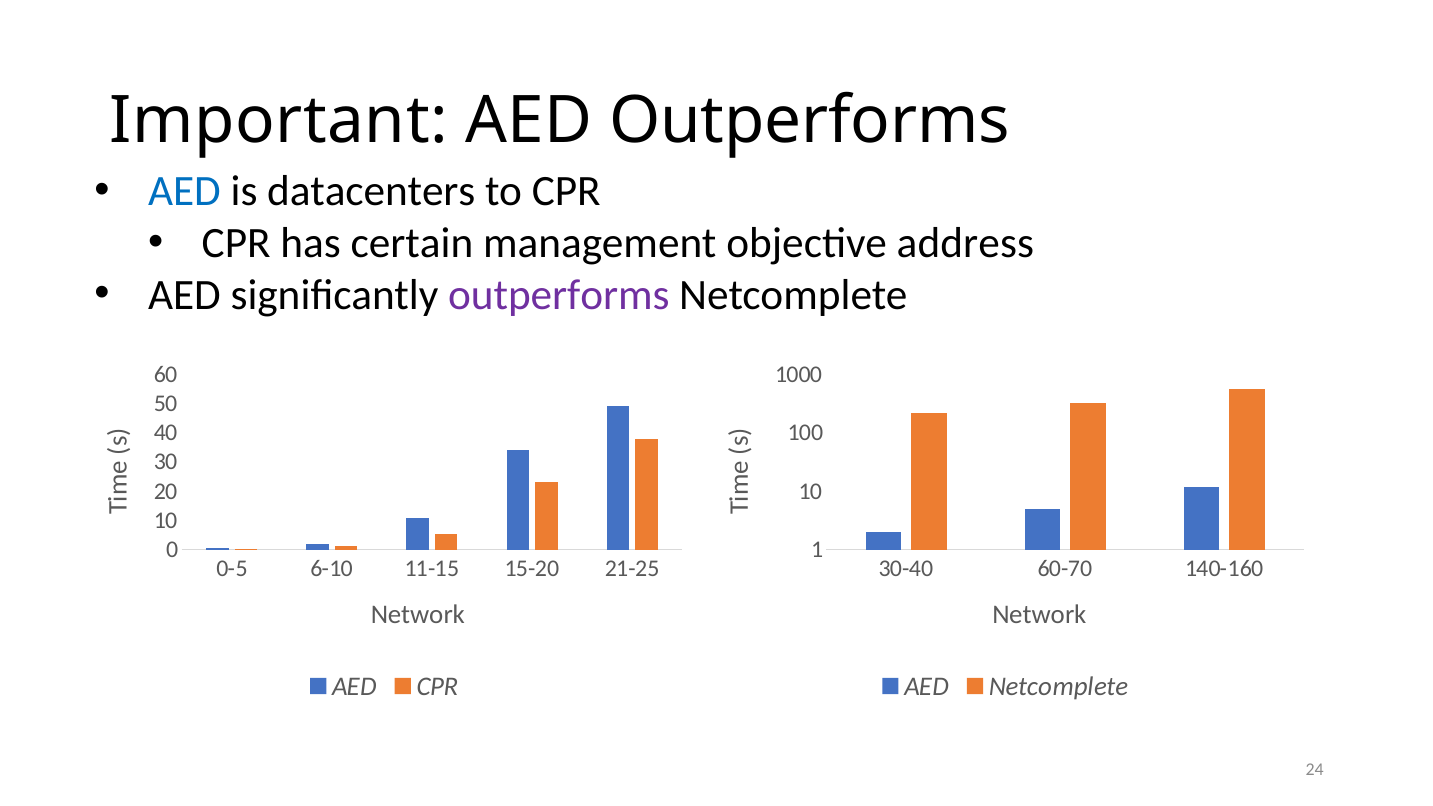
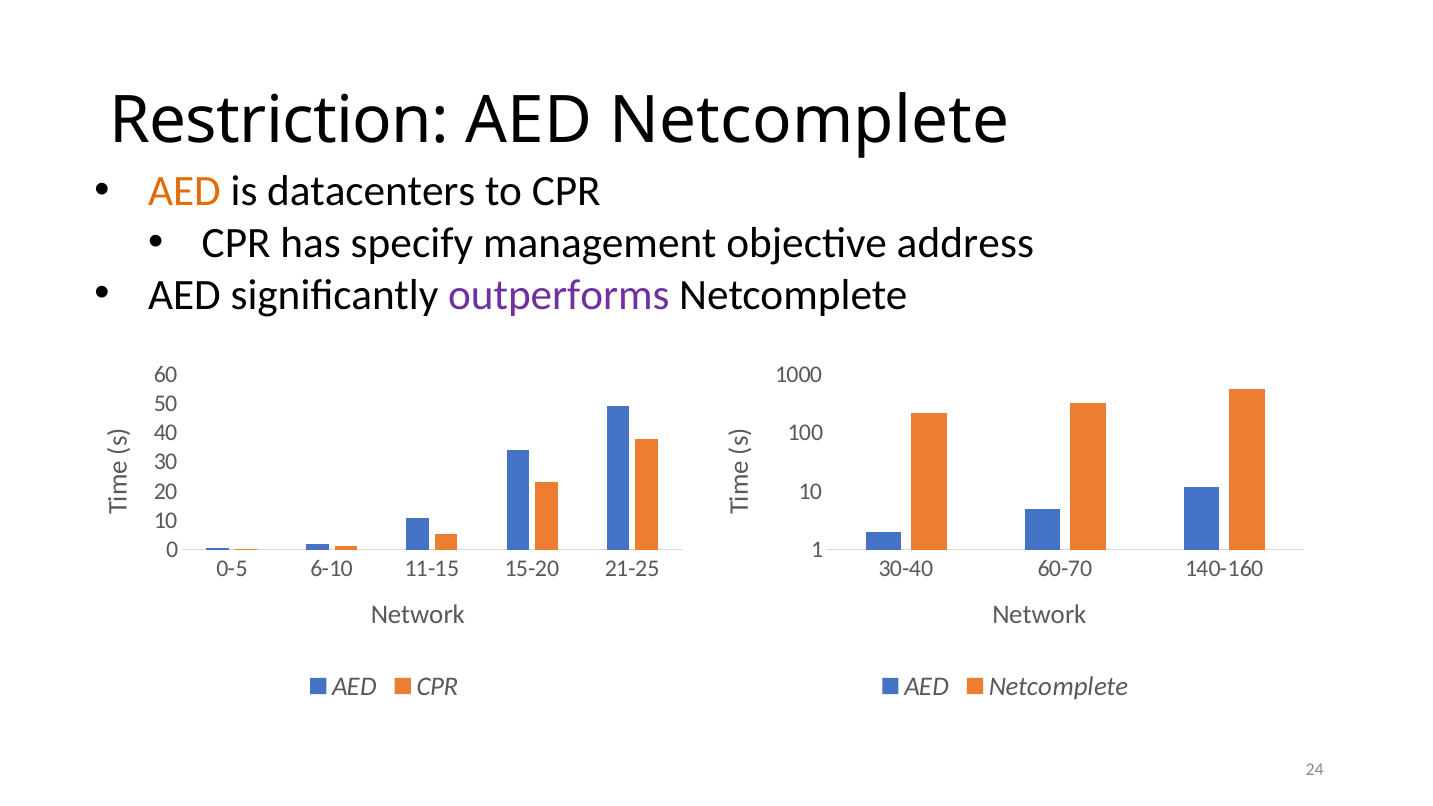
Important: Important -> Restriction (279, 120)
Outperforms: Outperforms -> Netcomplete (809, 120)
AED colour: blue -> orange (184, 191)
certain: certain -> specify (412, 243)
